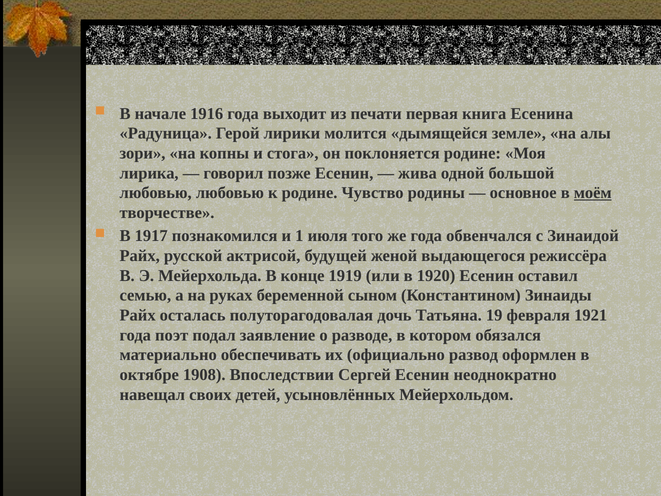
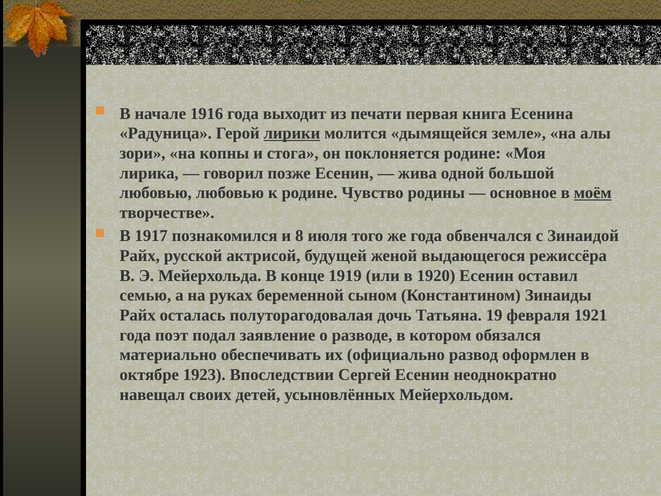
лирики underline: none -> present (292, 133)
1: 1 -> 8 (299, 236)
1908: 1908 -> 1923 (204, 375)
